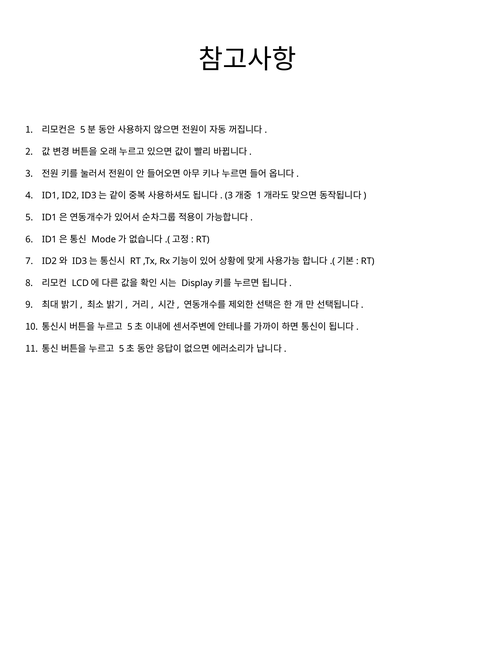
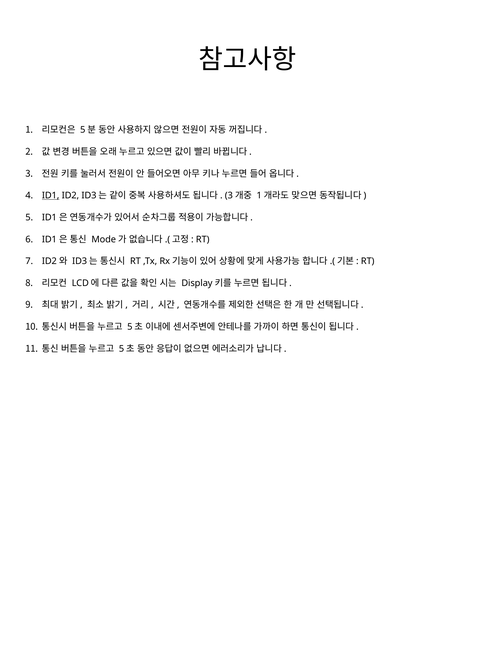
ID1 underline: none -> present (51, 196)
